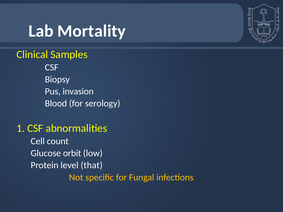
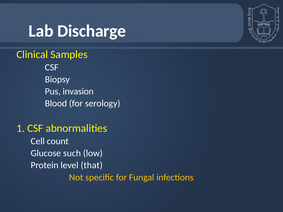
Mortality: Mortality -> Discharge (92, 31)
orbit: orbit -> such (72, 153)
